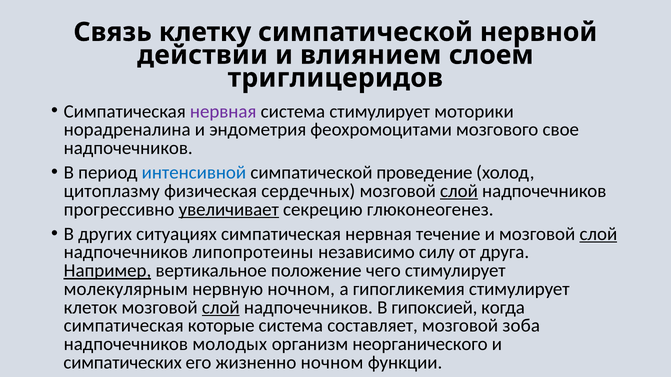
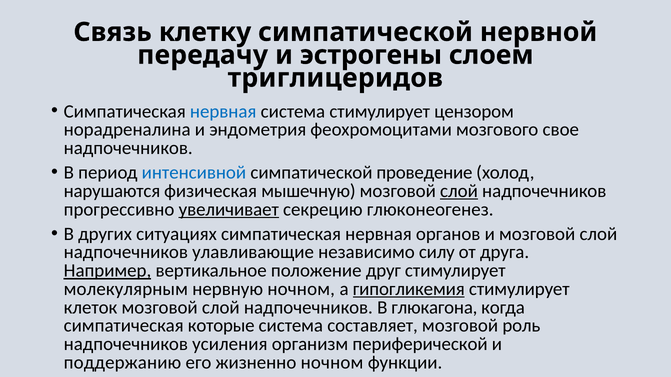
действии: действии -> передачу (203, 55)
влиянием: влиянием -> эстрогены (371, 55)
нервная colour: purple -> blue (223, 111)
моторики: моторики -> цензором (474, 111)
цитоплазму: цитоплазму -> нарушаются (112, 191)
сердечных: сердечных -> мышечную (308, 191)
течение: течение -> органов (448, 234)
слой underline: present -> none (598, 234)
липопротеины: липопротеины -> улавливающие (253, 253)
чего: чего -> друг (383, 271)
гипогликемия underline: none -> present (409, 289)
слой underline: present -> none (221, 308)
гипоксией: гипоксией -> глюкагона (434, 308)
зоба: зоба -> роль (521, 326)
молодых: молодых -> усиления (230, 344)
неорганического: неорганического -> периферической (420, 344)
симпатических: симпатических -> поддержанию (122, 363)
